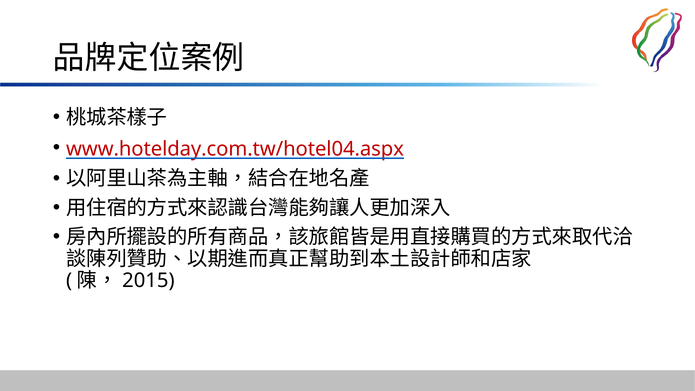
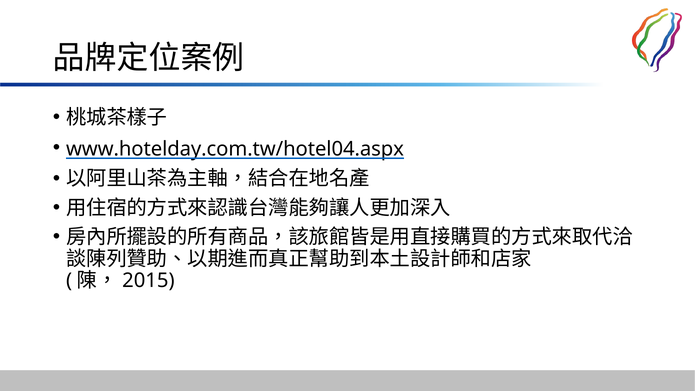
www.hotelday.com.tw/hotel04.aspx colour: red -> black (235, 149)
